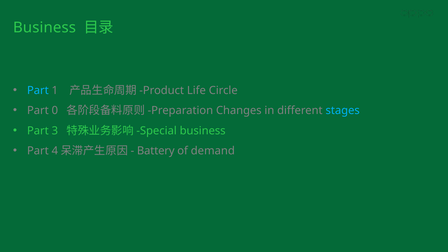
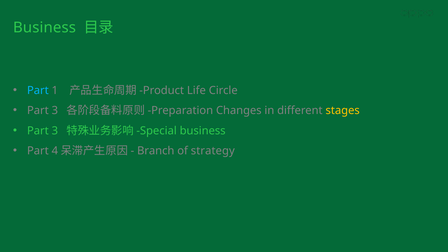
0: 0 -> 3 (55, 110)
stages colour: light blue -> yellow (343, 110)
Battery: Battery -> Branch (156, 151)
demand: demand -> strategy (213, 151)
